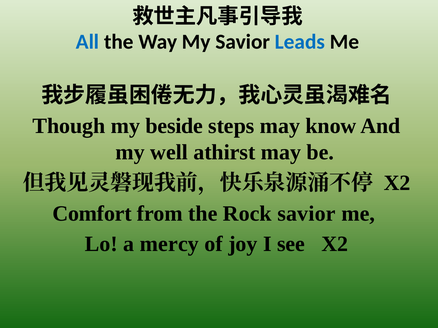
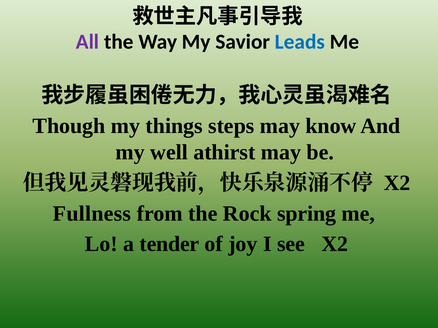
All colour: blue -> purple (88, 42)
beside: beside -> things (174, 126)
Comfort: Comfort -> Fullness (92, 214)
Rock savior: savior -> spring (307, 214)
mercy: mercy -> tender (170, 244)
